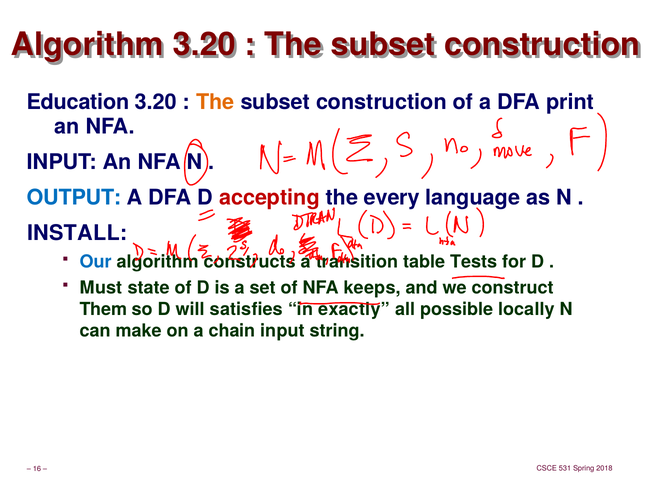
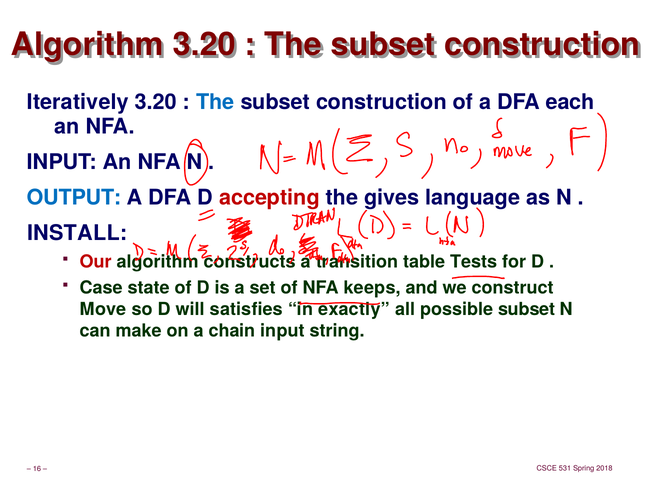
Education: Education -> Iteratively (78, 102)
The colour: orange -> blue (215, 102)
print: print -> each (570, 102)
every: every -> gives (392, 198)
Our colour: blue -> red (96, 262)
Must: Must -> Case (101, 288)
Them: Them -> Move (103, 309)
possible locally: locally -> subset (527, 309)
